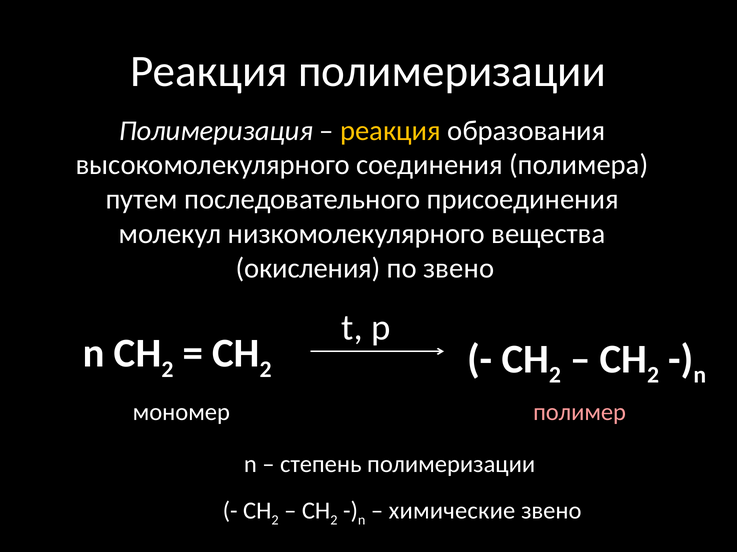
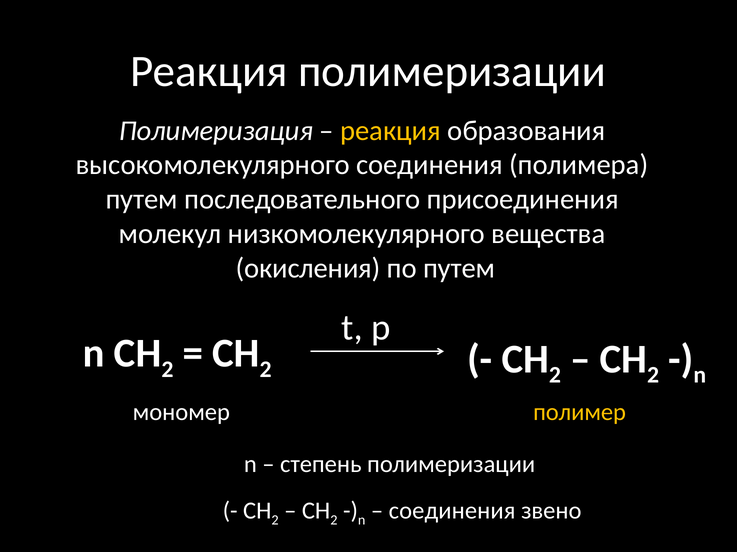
по звено: звено -> путем (459, 269)
полимер colour: pink -> yellow (580, 413)
химические: химические -> соединения (452, 511)
